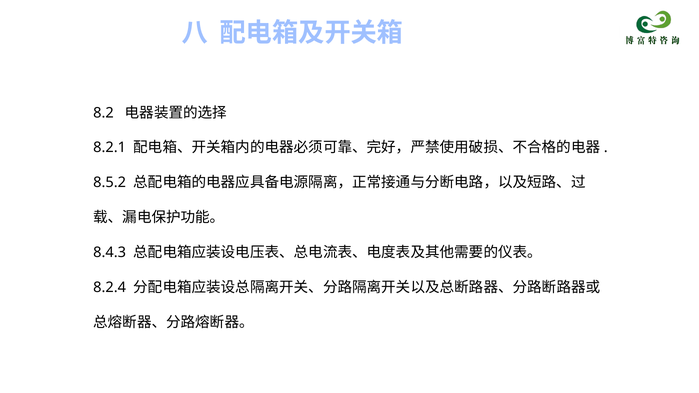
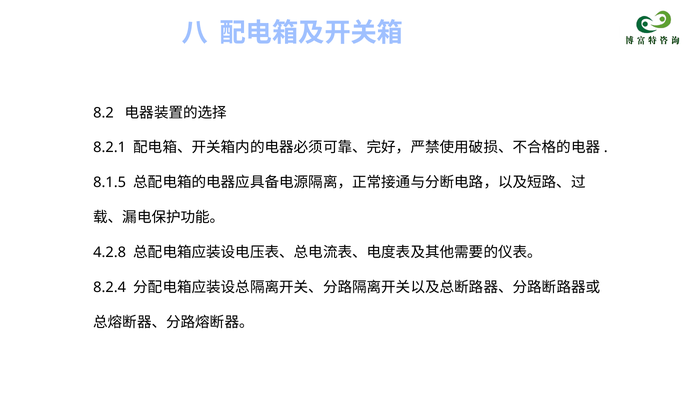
8.5.2: 8.5.2 -> 8.1.5 (110, 183)
8.4.3: 8.4.3 -> 4.2.8 (110, 253)
